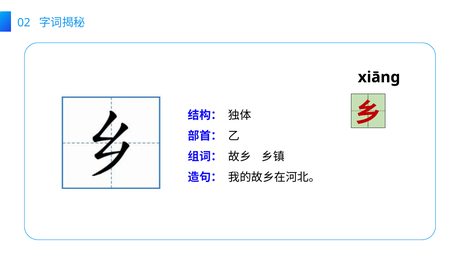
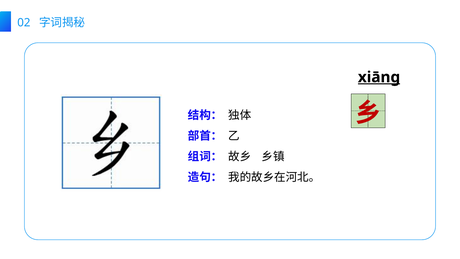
xiāng underline: none -> present (379, 77)
